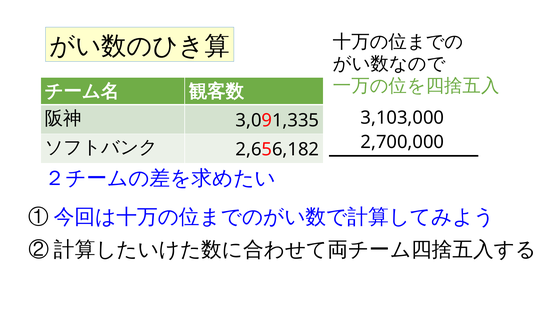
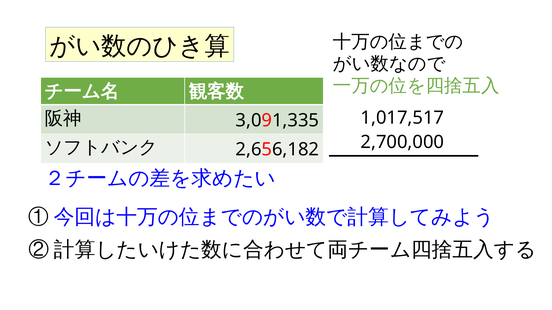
3,103,000: 3,103,000 -> 1,017,517 (402, 118)
